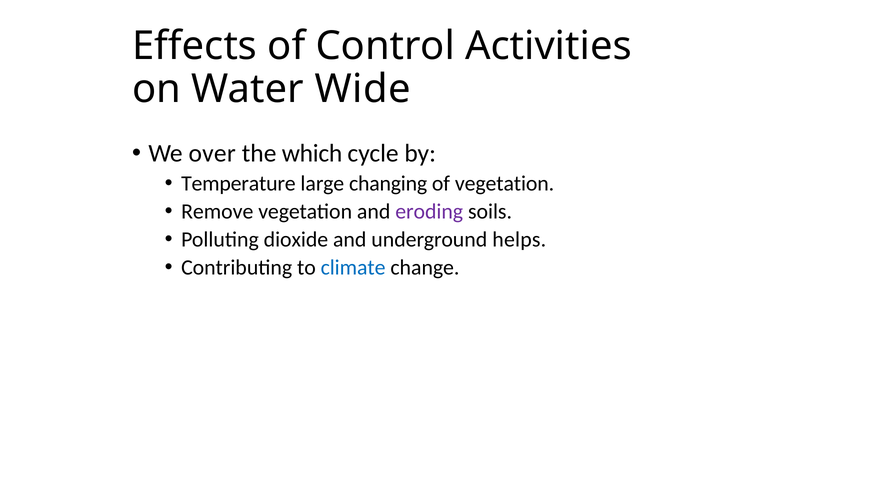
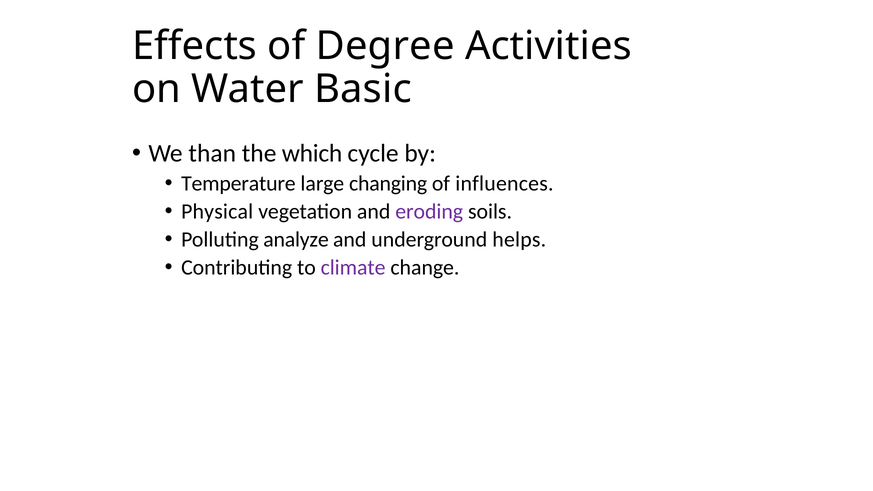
Control: Control -> Degree (385, 46)
Wide: Wide -> Basic (363, 89)
over: over -> than (212, 153)
of vegetation: vegetation -> influences (504, 183)
Remove: Remove -> Physical (217, 211)
dioxide: dioxide -> analyze (296, 240)
climate colour: blue -> purple (353, 268)
